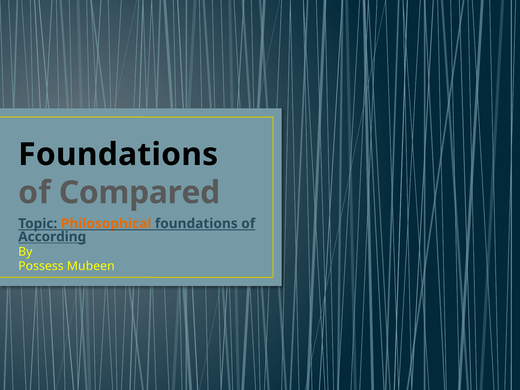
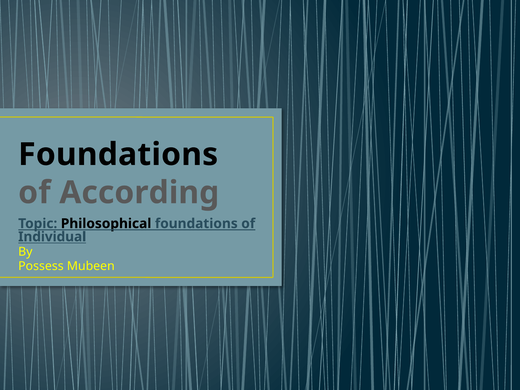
Compared: Compared -> According (139, 193)
Philosophical colour: orange -> black (106, 224)
According: According -> Individual (52, 237)
